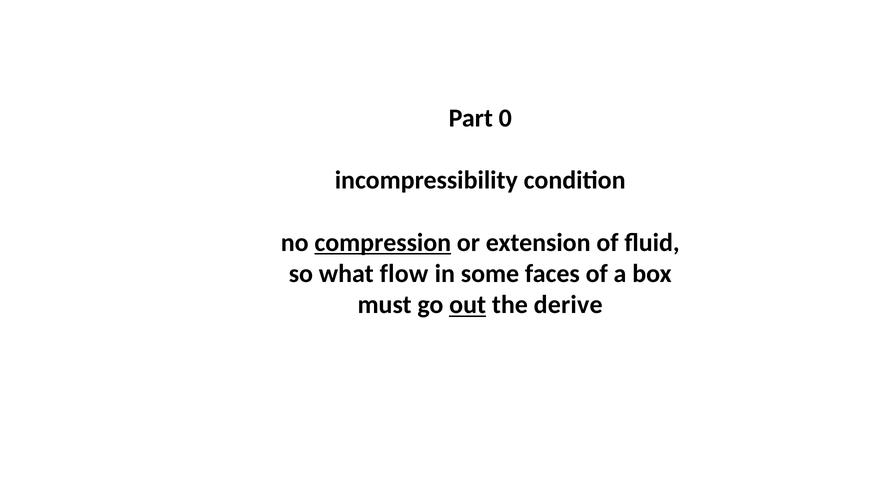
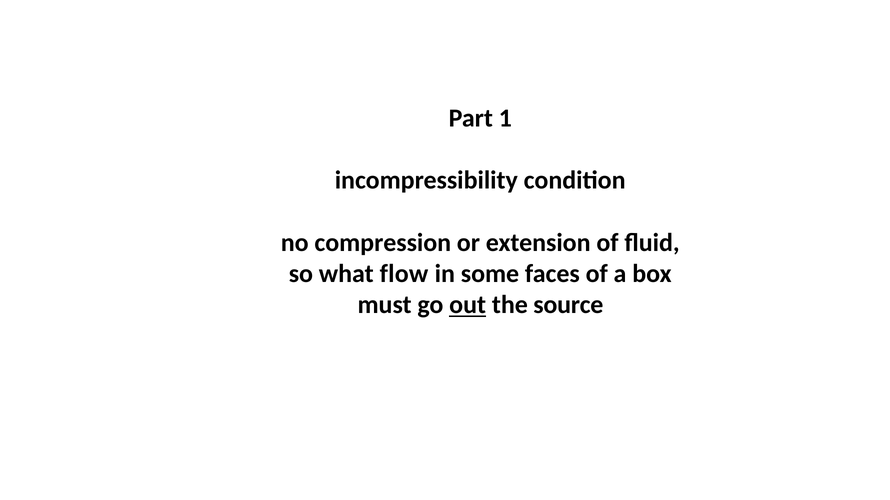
0: 0 -> 1 (505, 118)
compression underline: present -> none (383, 243)
derive: derive -> source (568, 305)
